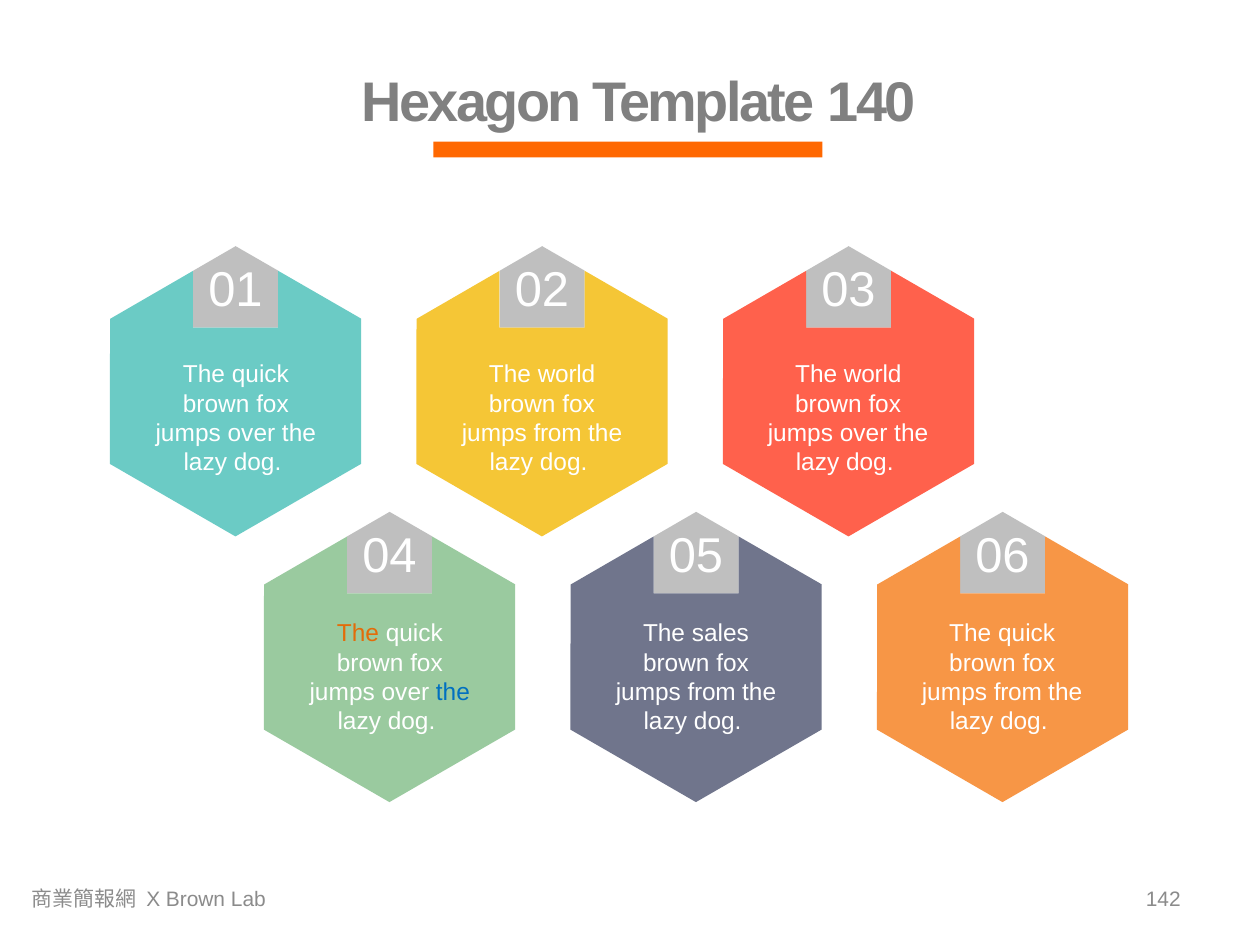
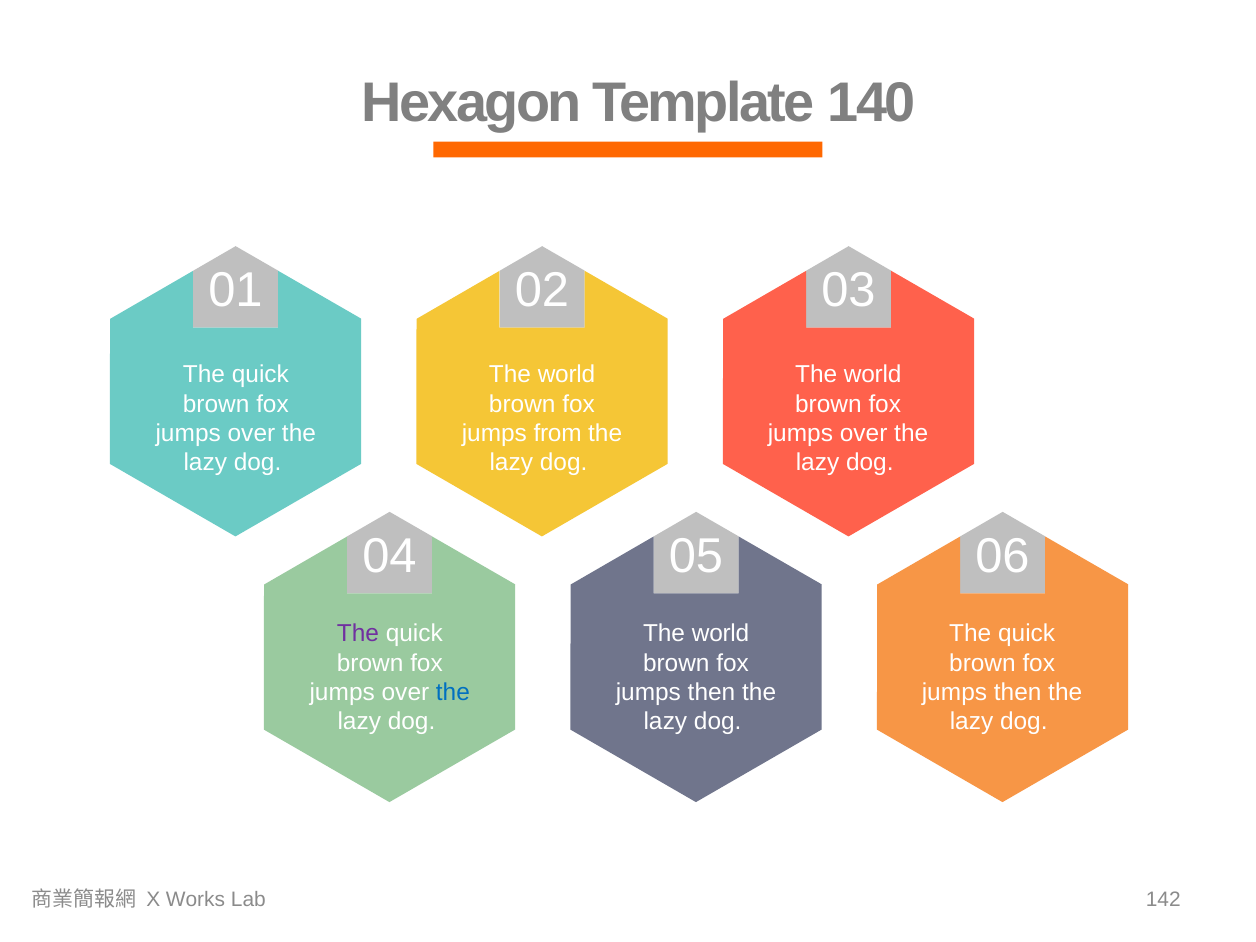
The colour: orange -> purple (358, 634)
sales: sales -> world (721, 634)
from: from -> then (712, 692)
from: from -> then (1018, 692)
X Brown: Brown -> Works (196, 900)
